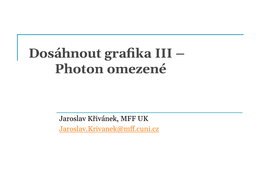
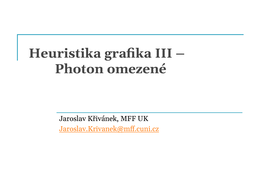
Dosáhnout: Dosáhnout -> Heuristika (65, 54)
